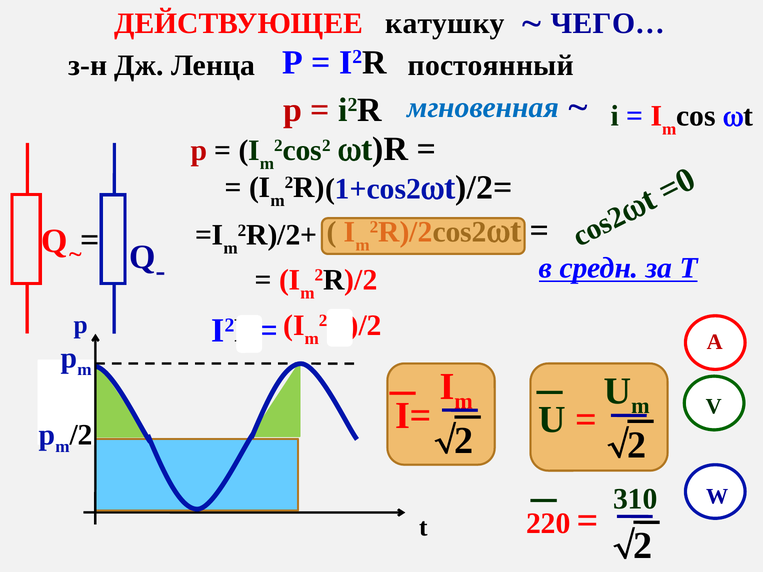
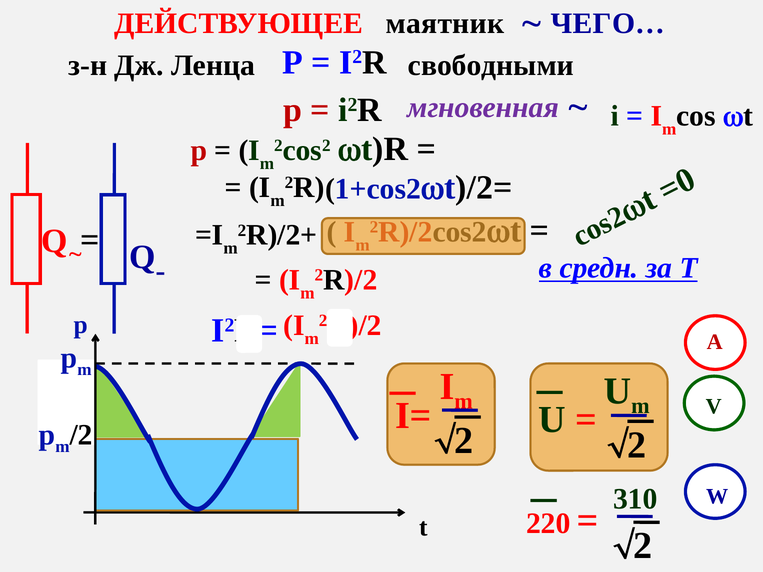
катушку: катушку -> маятник (445, 24)
постоянный: постоянный -> свободными (491, 66)
мгновенная colour: blue -> purple (483, 107)
